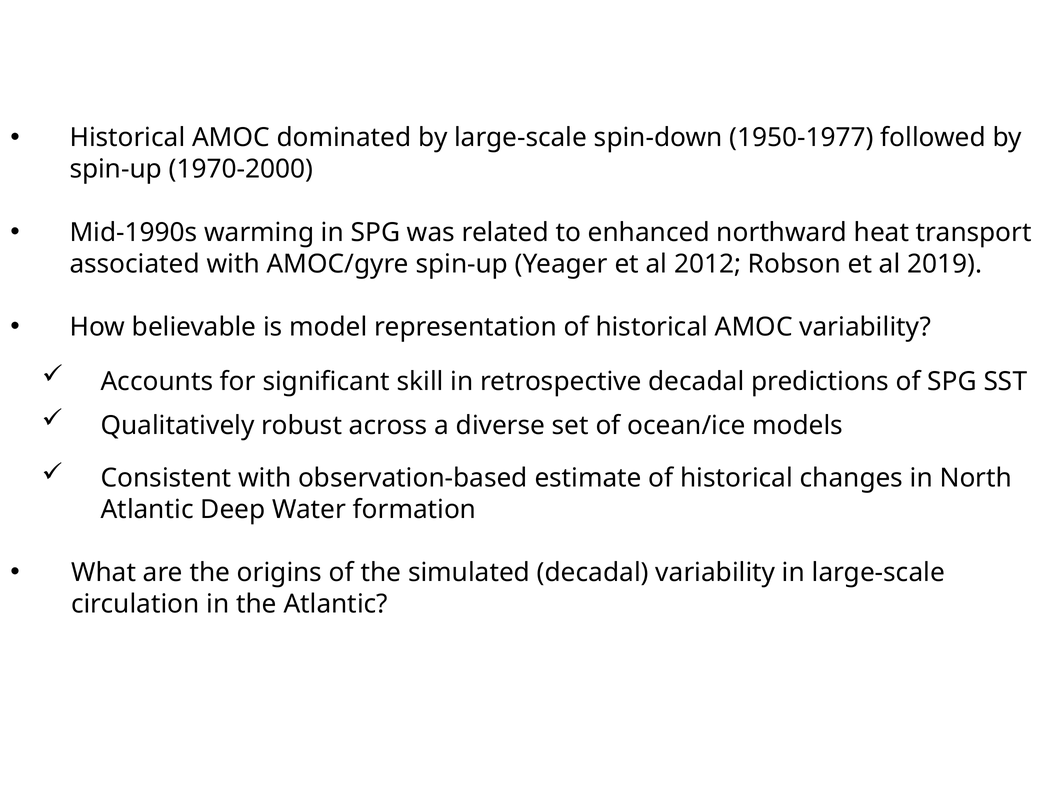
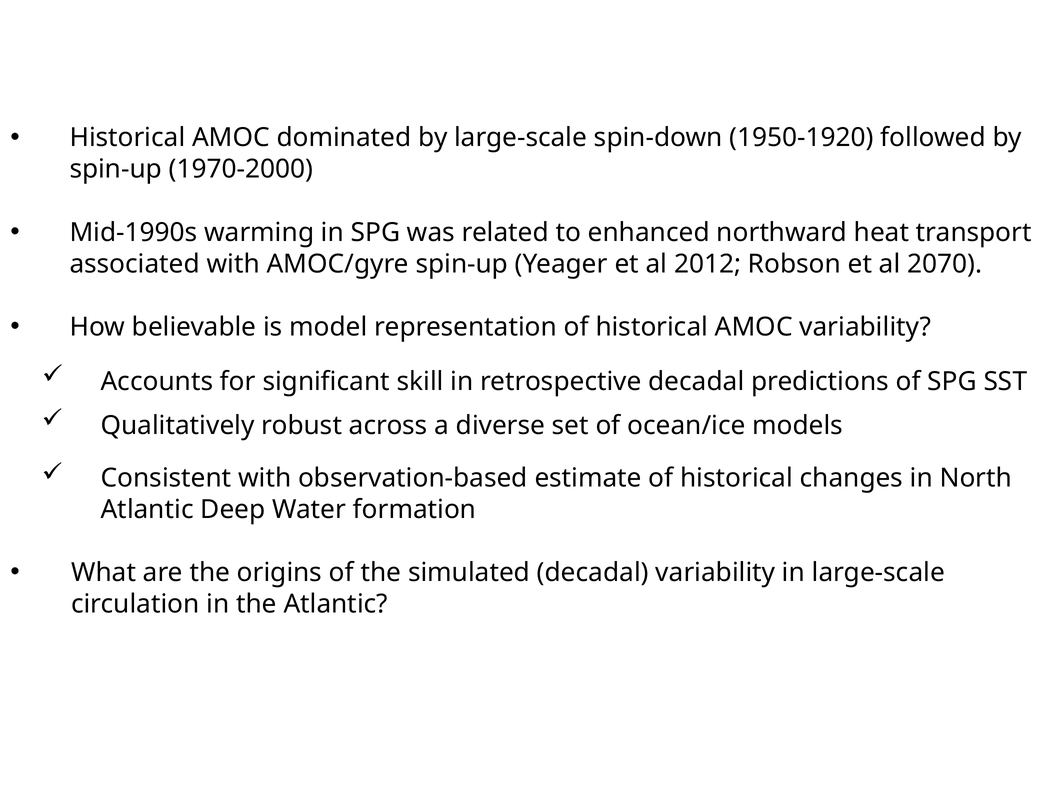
1950-1977: 1950-1977 -> 1950-1920 (801, 138)
2019: 2019 -> 2070 (945, 264)
